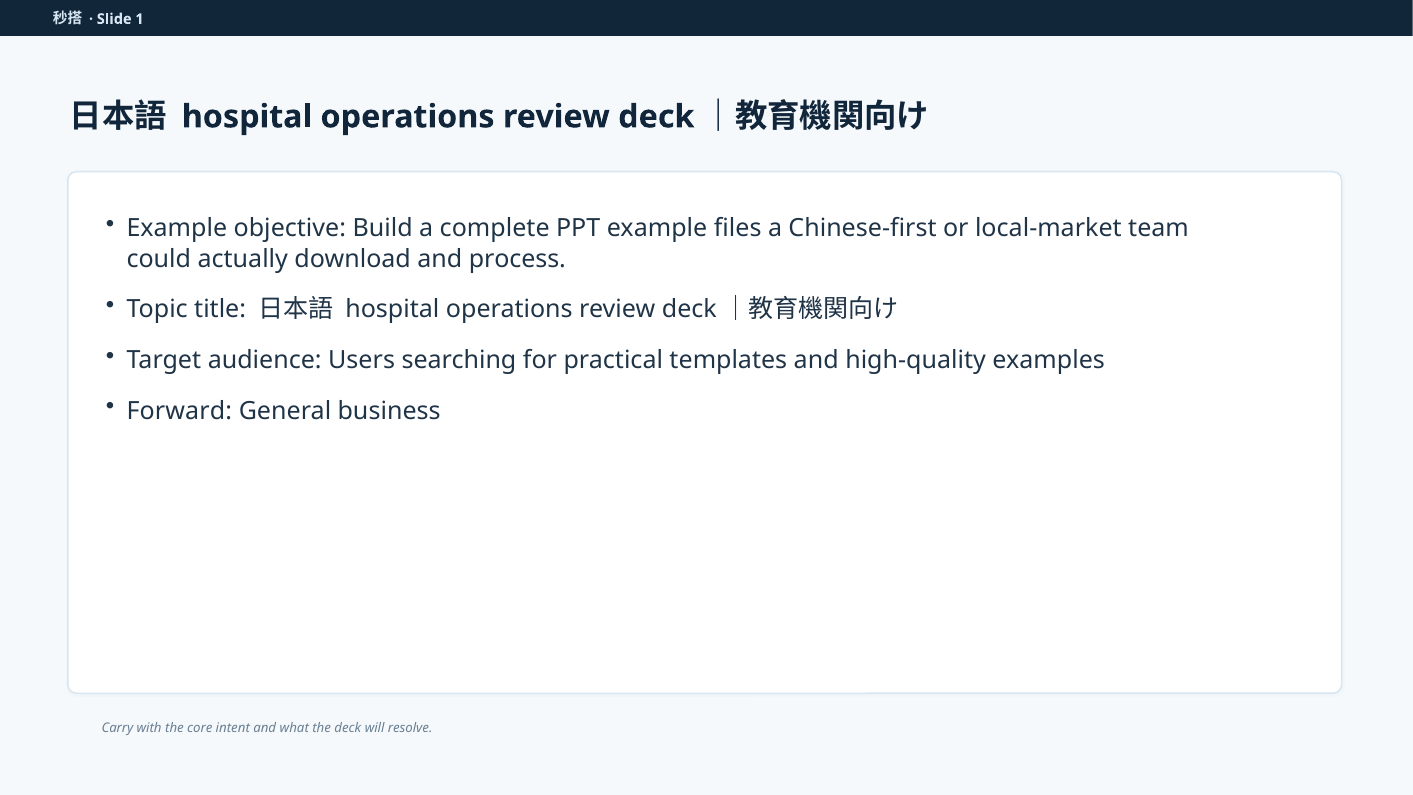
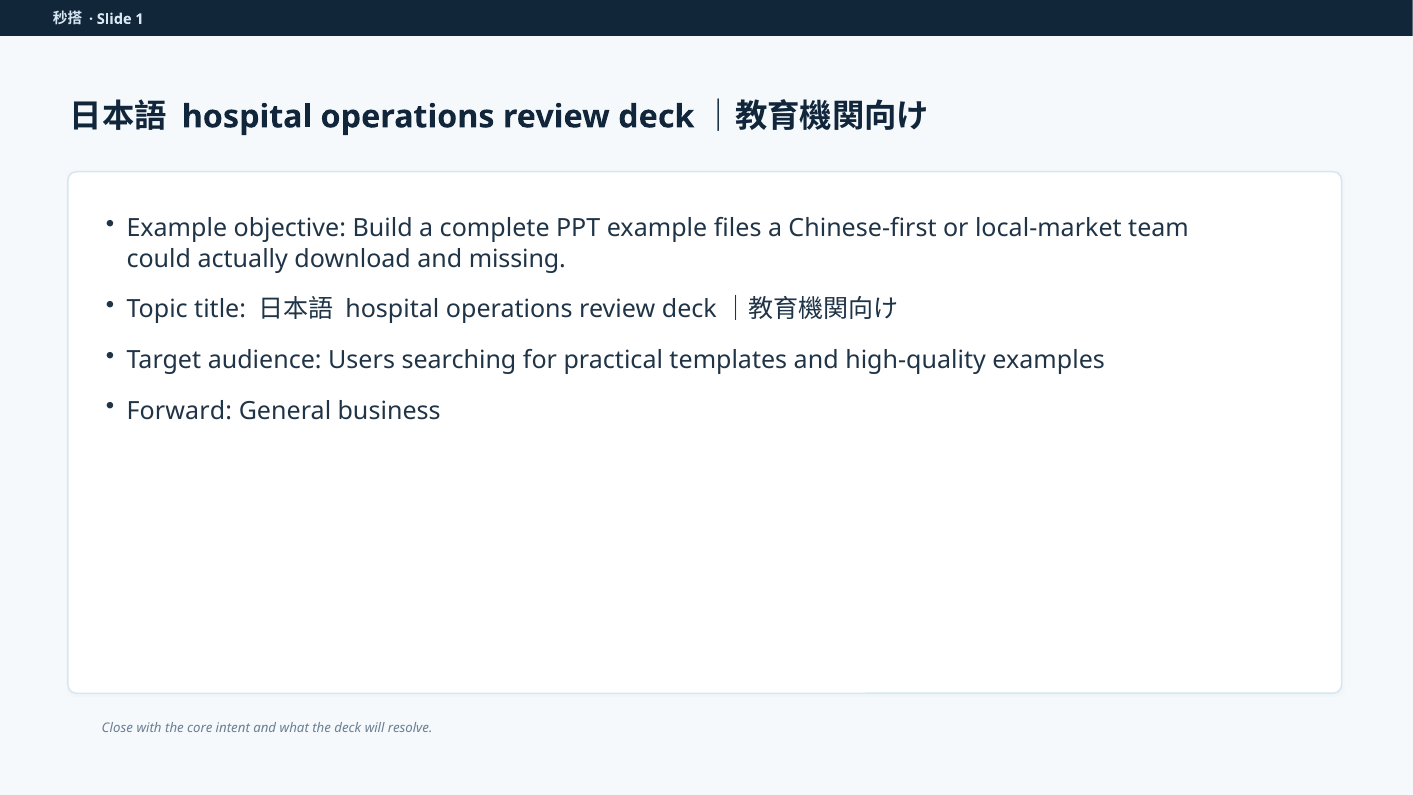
process: process -> missing (517, 259)
Carry: Carry -> Close (117, 728)
